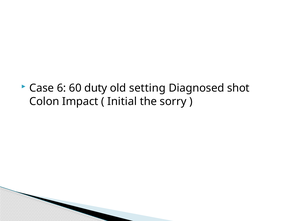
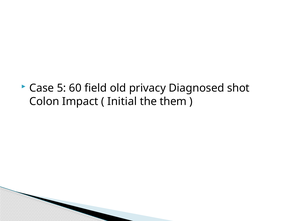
6: 6 -> 5 (61, 88)
duty: duty -> field (96, 88)
setting: setting -> privacy (147, 88)
sorry: sorry -> them (173, 101)
